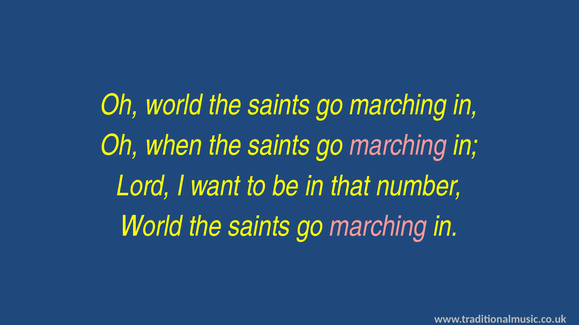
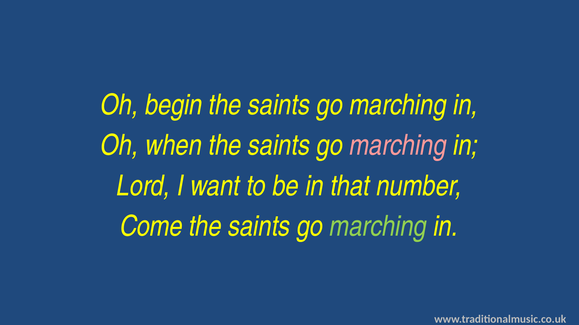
Oh world: world -> begin (174, 105)
World: World -> Come (151, 227)
marching colour: pink -> light green (378, 227)
